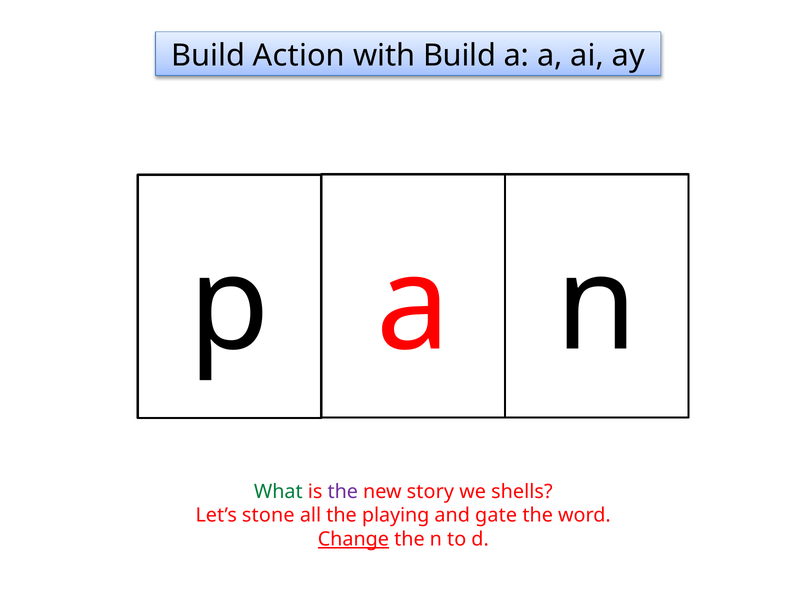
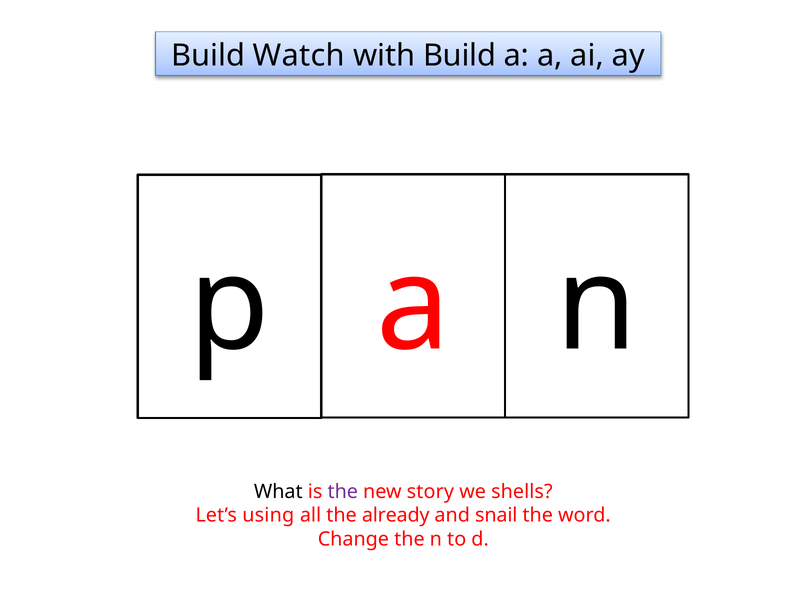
Action: Action -> Watch (299, 56)
What colour: green -> black (278, 492)
stone: stone -> using (268, 516)
playing: playing -> already (396, 516)
gate: gate -> snail (496, 516)
Change underline: present -> none (353, 539)
